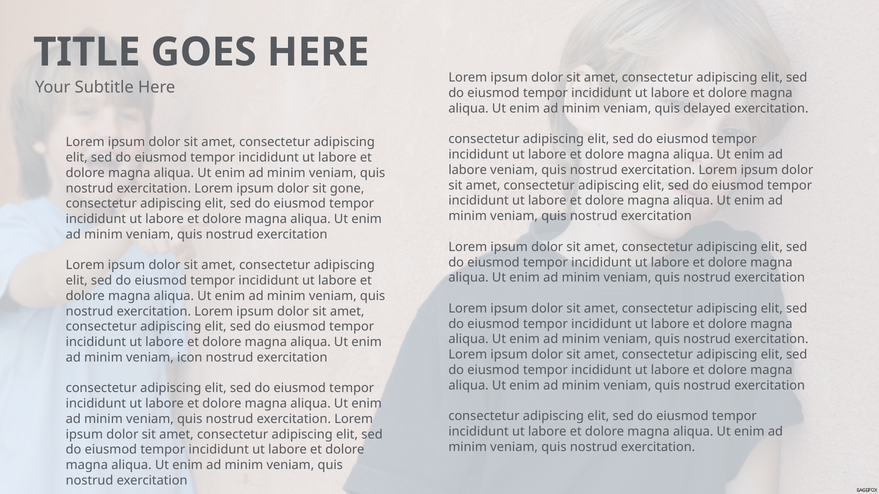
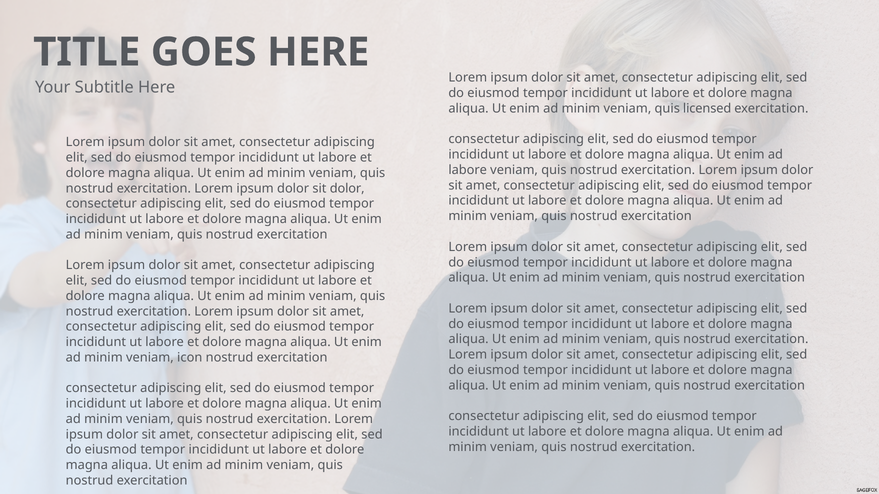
delayed: delayed -> licensed (707, 109)
sit gone: gone -> dolor (347, 188)
